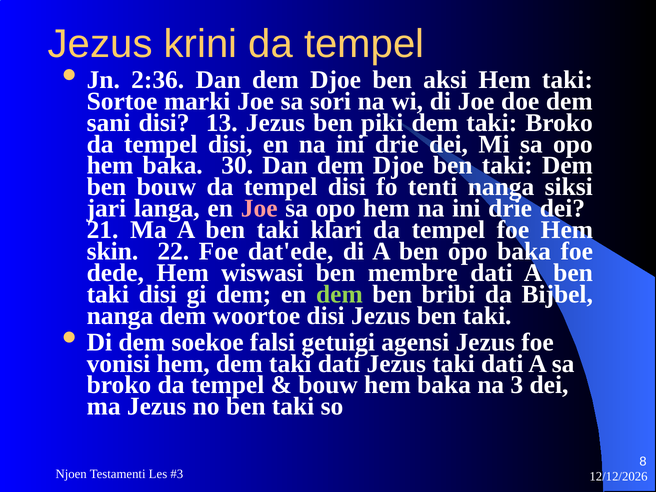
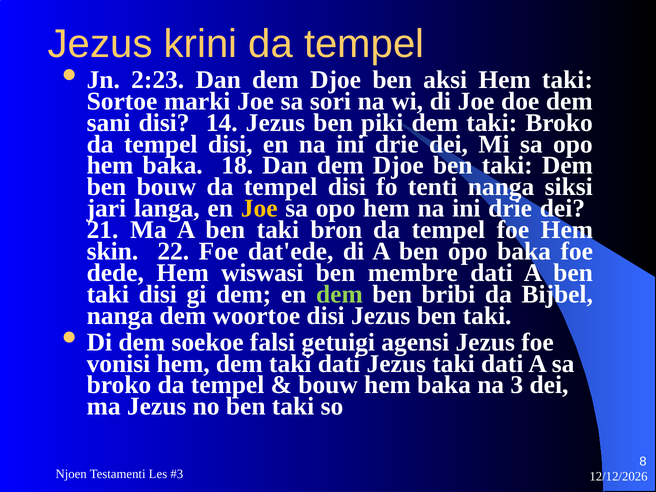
2:36: 2:36 -> 2:23 (158, 80)
13: 13 -> 14 (222, 123)
30: 30 -> 18 (237, 166)
Joe colour: pink -> yellow (259, 208)
klari: klari -> bron (336, 230)
